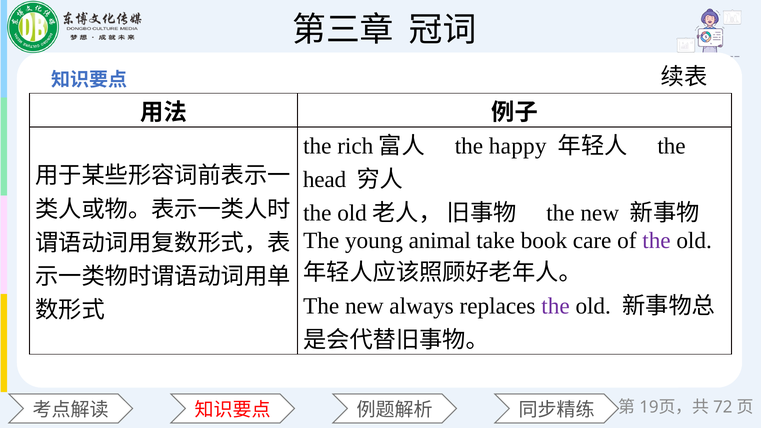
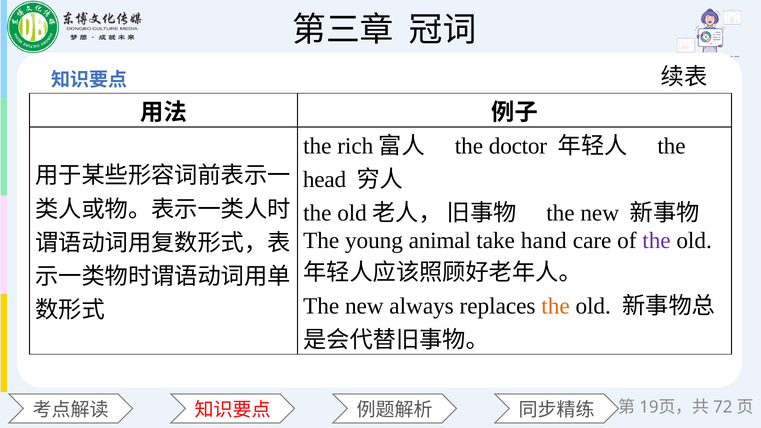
happy: happy -> doctor (518, 146)
book: book -> hand (544, 241)
the colour: purple -> orange (555, 306)
